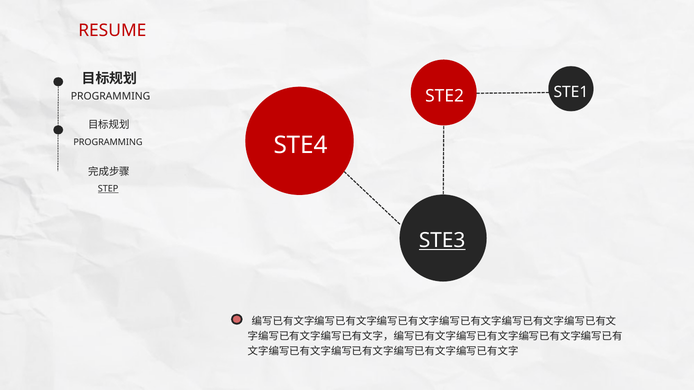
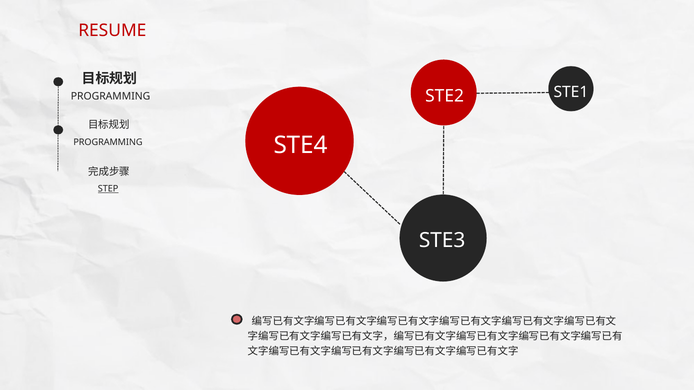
STE3 underline: present -> none (442, 241)
